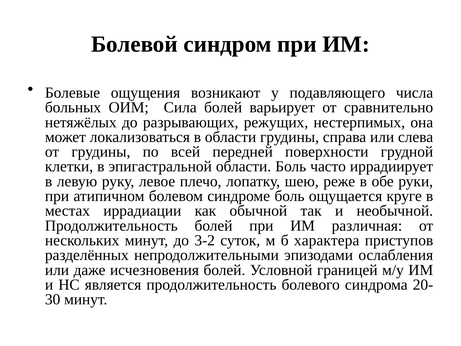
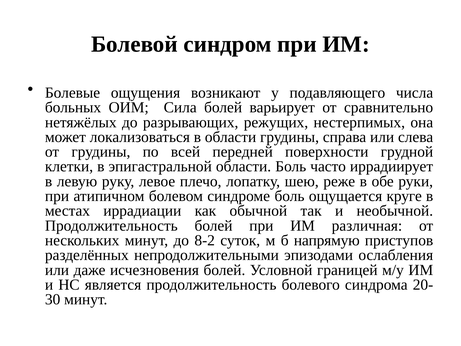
3-2: 3-2 -> 8-2 (205, 240)
характера: характера -> напрямую (327, 240)
